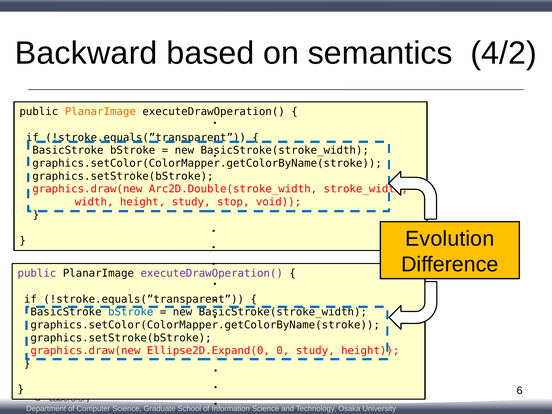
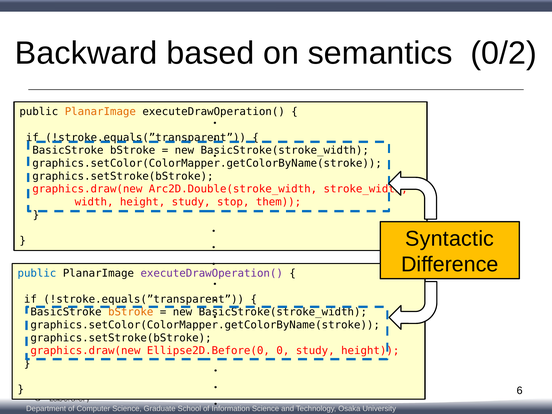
4/2: 4/2 -> 0/2 (504, 53)
void: void -> them (279, 202)
Evolution: Evolution -> Syntactic (450, 239)
public colour: purple -> blue (37, 273)
bStroke colour: blue -> orange (131, 312)
Ellipse2D.Expand(0: Ellipse2D.Expand(0 -> Ellipse2D.Before(0 (208, 351)
